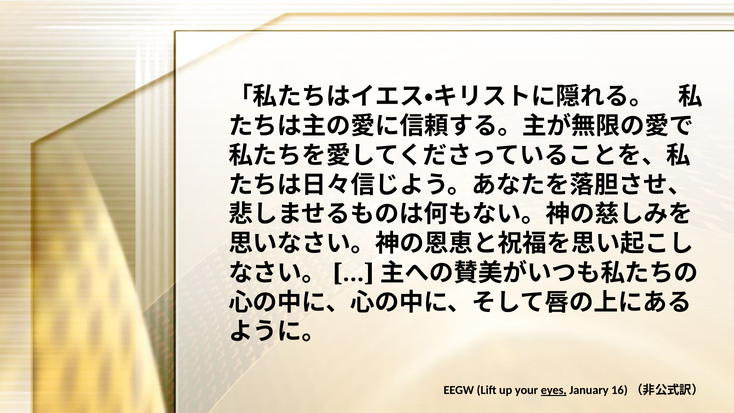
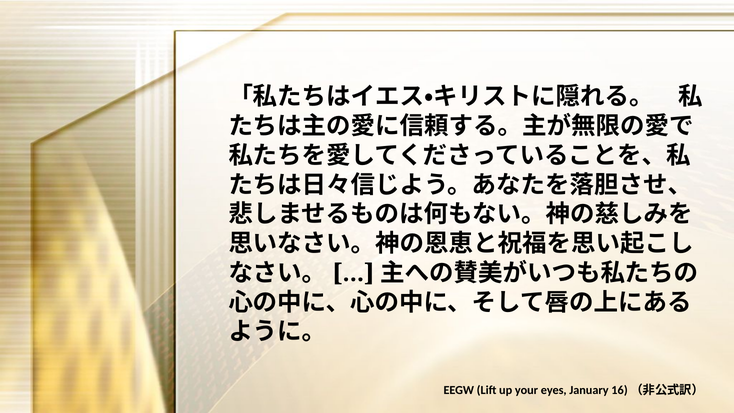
eyes underline: present -> none (554, 390)
